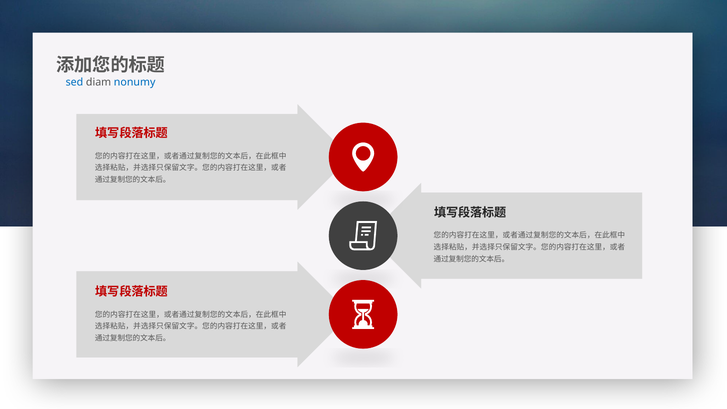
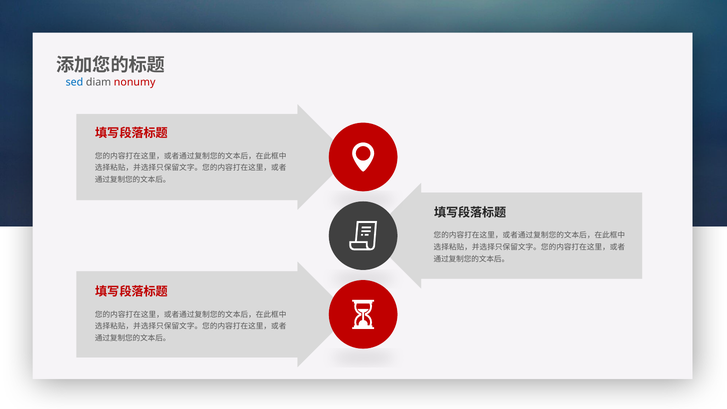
nonumy colour: blue -> red (135, 82)
